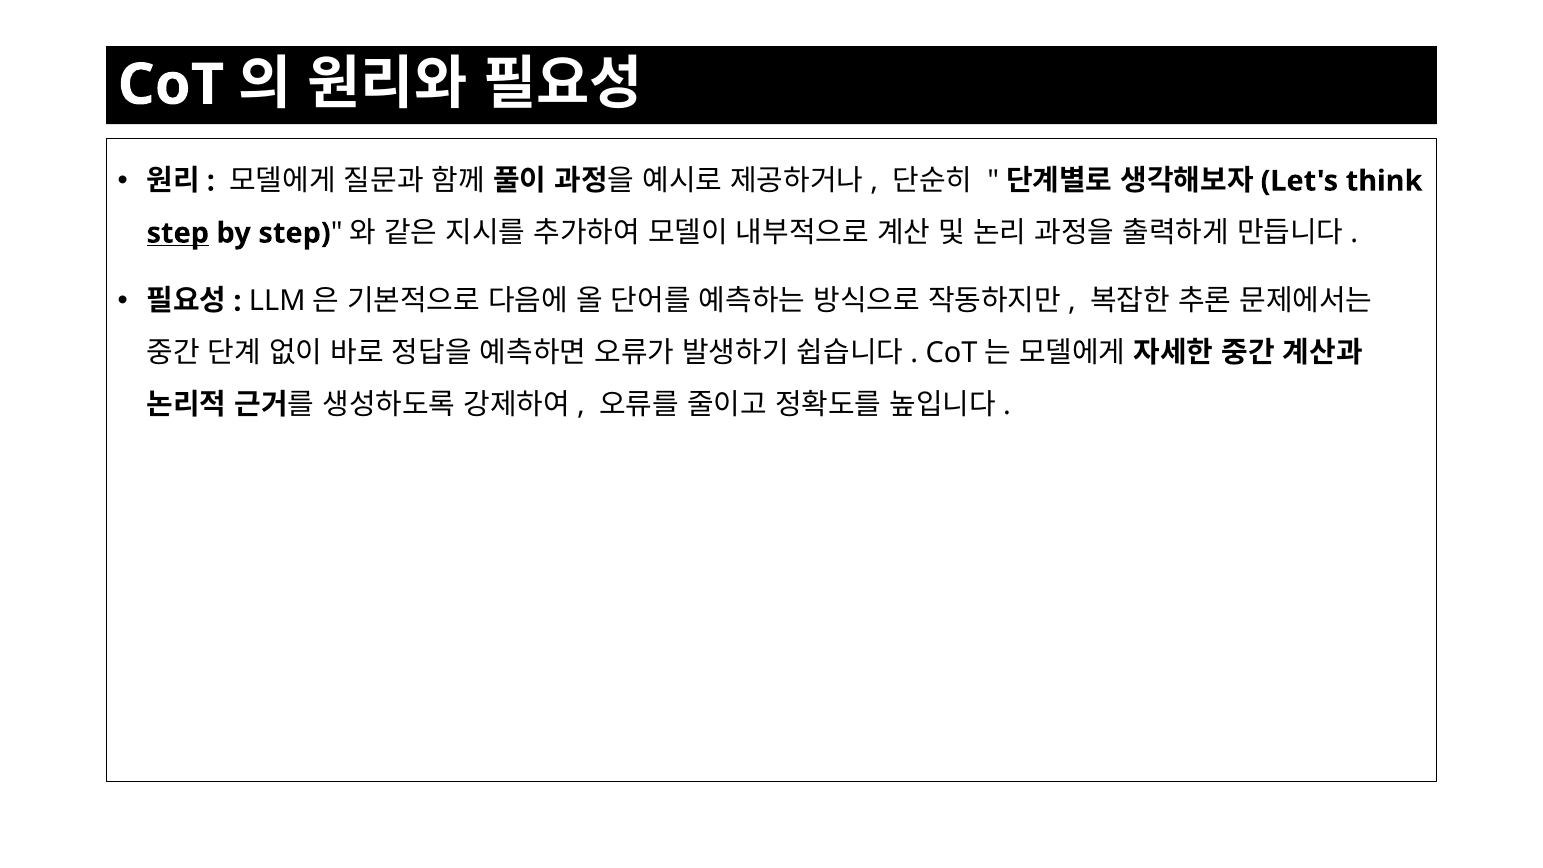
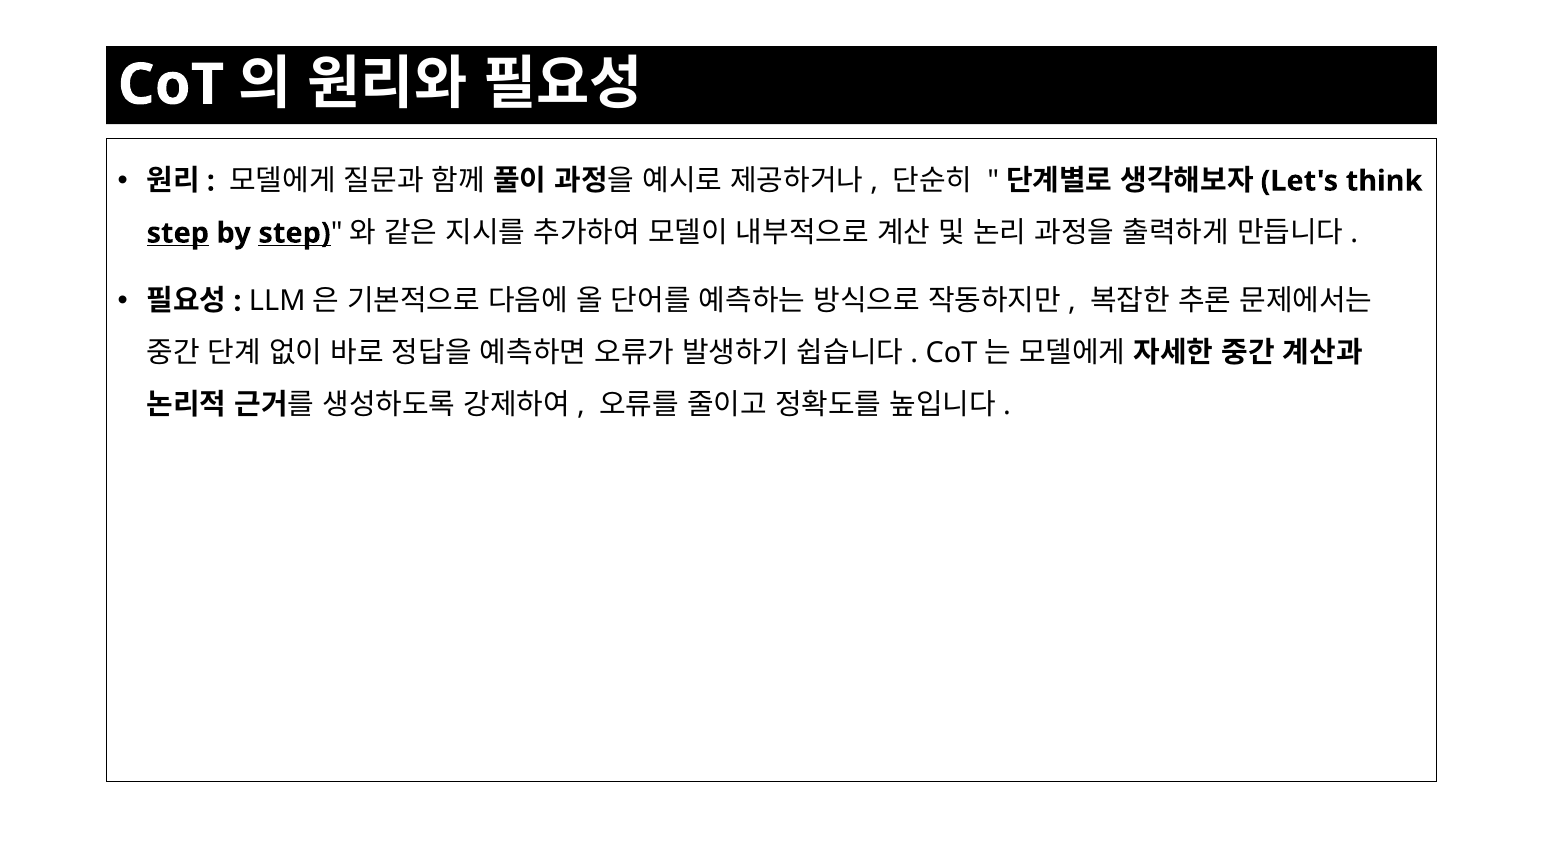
step underline: none -> present (295, 233)
